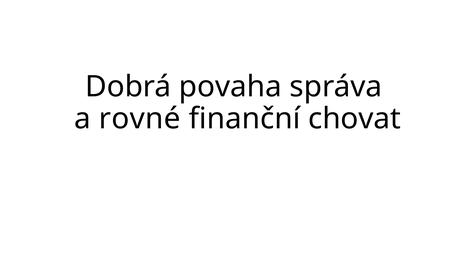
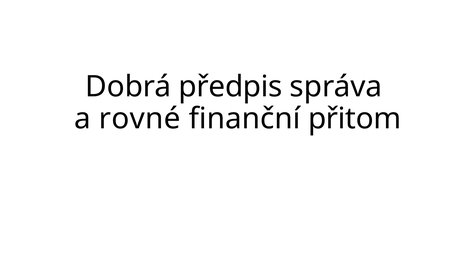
povaha: povaha -> předpis (231, 87)
chovat: chovat -> přitom (355, 119)
